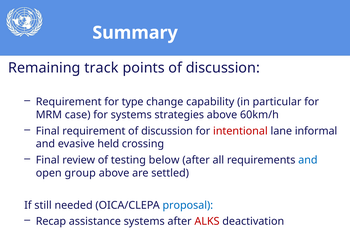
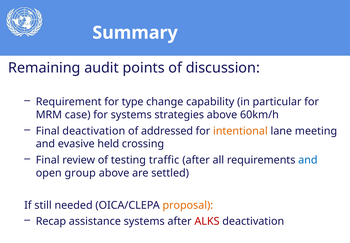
track: track -> audit (102, 68)
Final requirement: requirement -> deactivation (94, 131)
discussion: discussion -> addressed (167, 131)
intentional colour: red -> orange (240, 131)
informal: informal -> meeting (316, 131)
below: below -> traffic (164, 160)
proposal colour: blue -> orange (188, 205)
